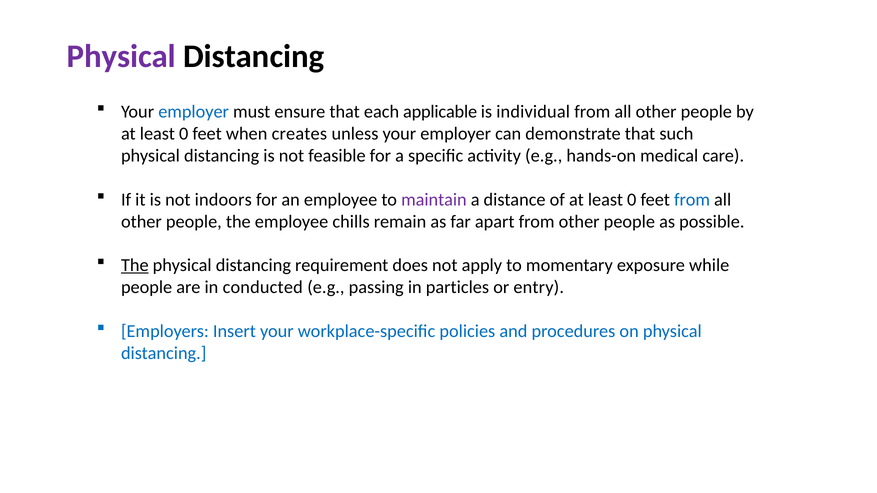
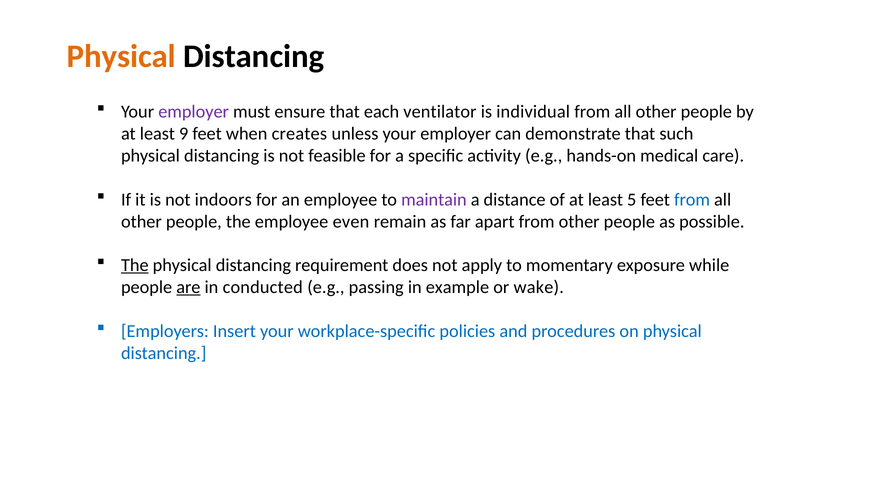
Physical colour: purple -> orange (121, 56)
employer colour: blue -> purple (194, 112)
applicable: applicable -> ventilator (440, 112)
0: 0 -> 9 (184, 134)
of at least 0: 0 -> 5 (632, 200)
chills: chills -> even (351, 222)
are underline: none -> present (188, 287)
particles: particles -> example (457, 287)
entry: entry -> wake (539, 287)
